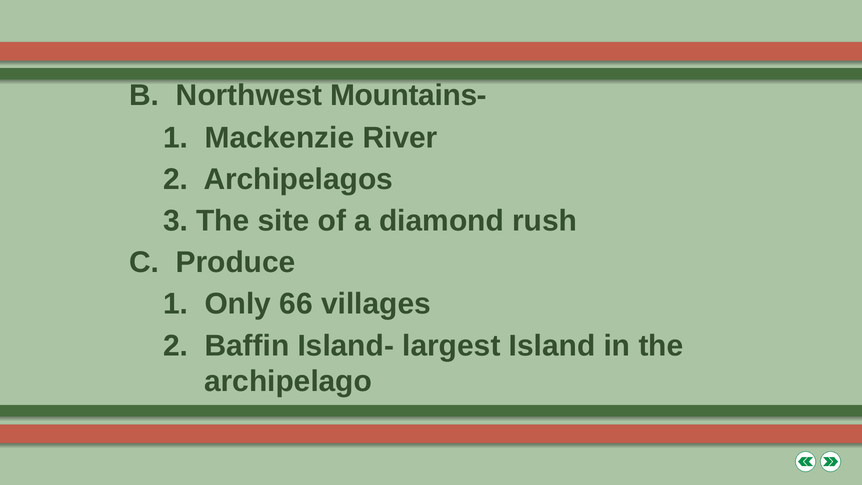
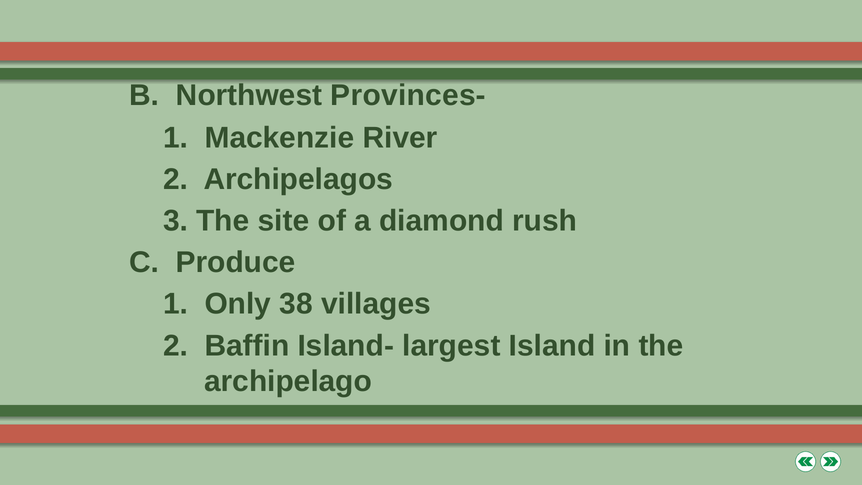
Mountains-: Mountains- -> Provinces- (408, 96)
66: 66 -> 38 (296, 304)
